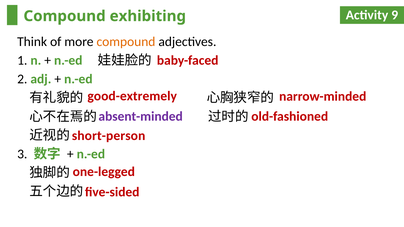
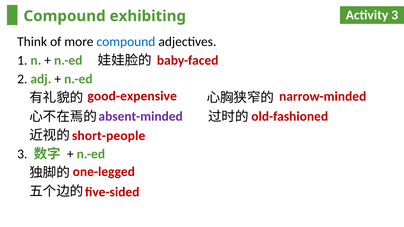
Activity 9: 9 -> 3 (395, 15)
compound colour: orange -> blue (126, 42)
good-extremely: good-extremely -> good-expensive (132, 96)
short-person: short-person -> short-people (109, 136)
